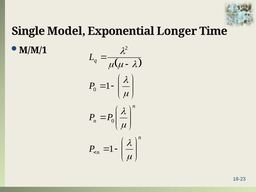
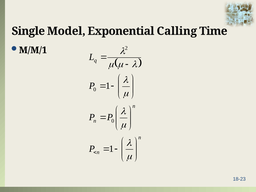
Longer: Longer -> Calling (177, 31)
